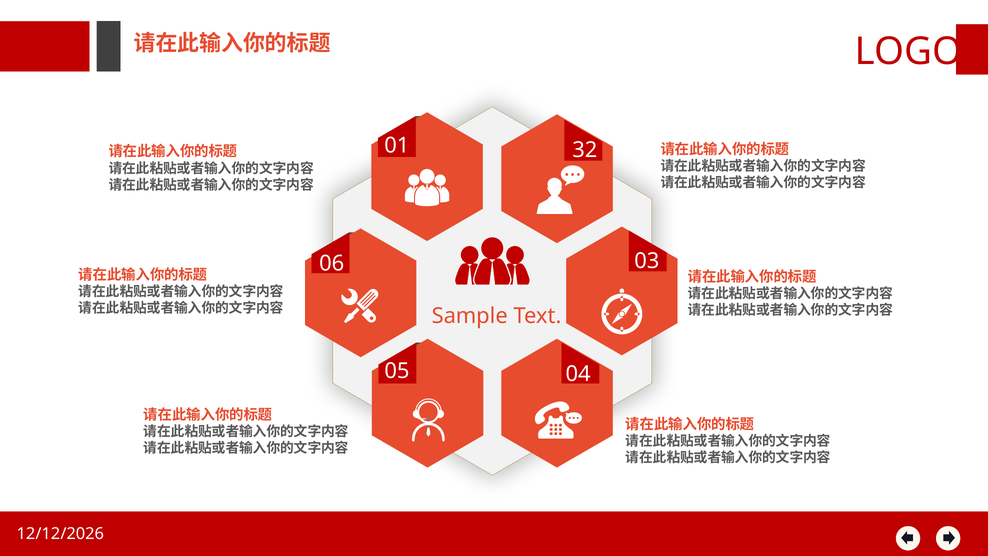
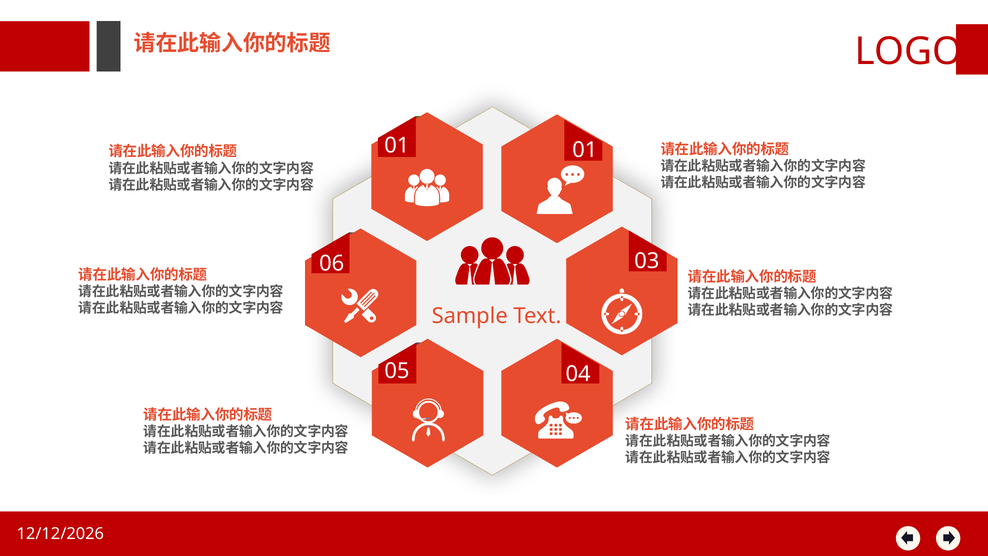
01 32: 32 -> 01 (585, 150)
